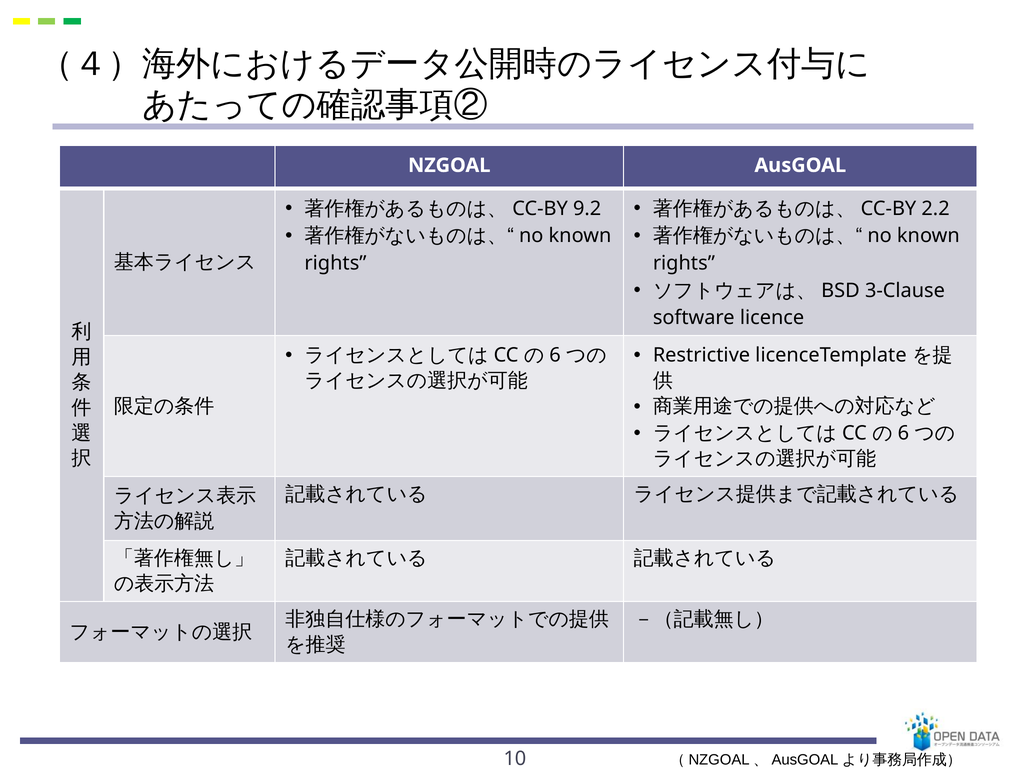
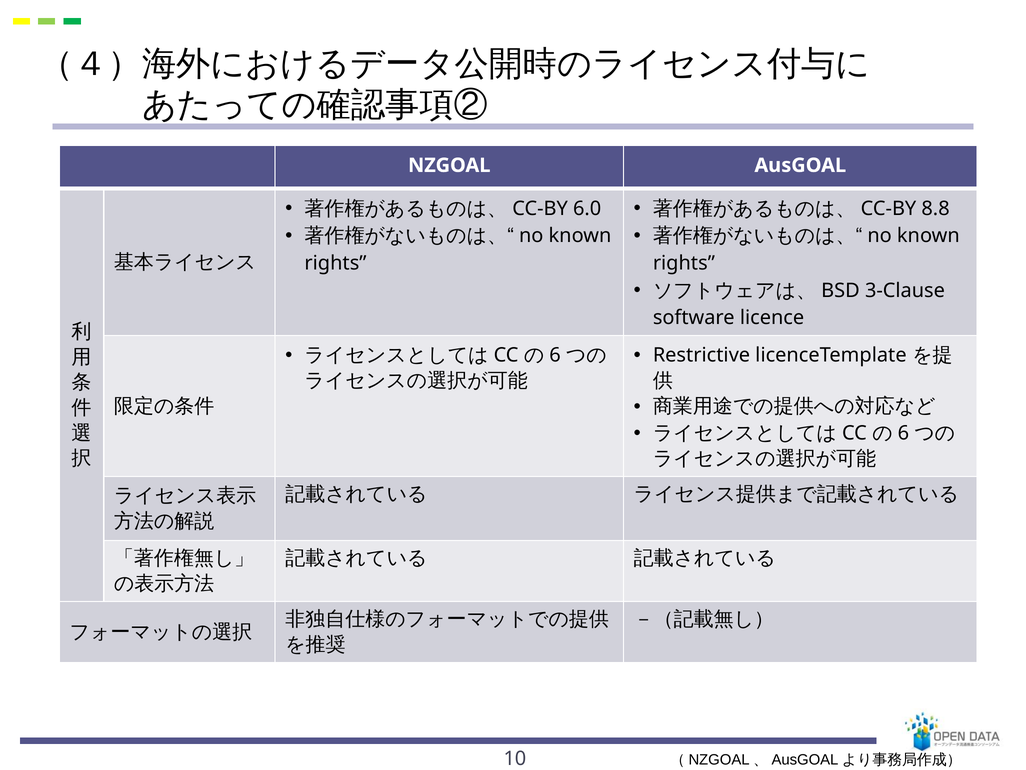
9.2: 9.2 -> 6.0 (587, 208)
2.2: 2.2 -> 8.8 (936, 208)
